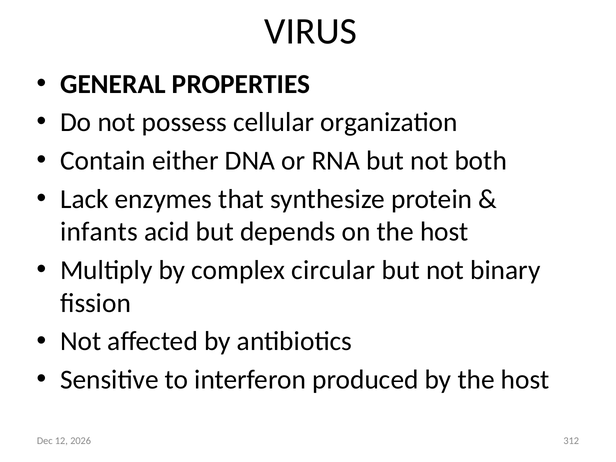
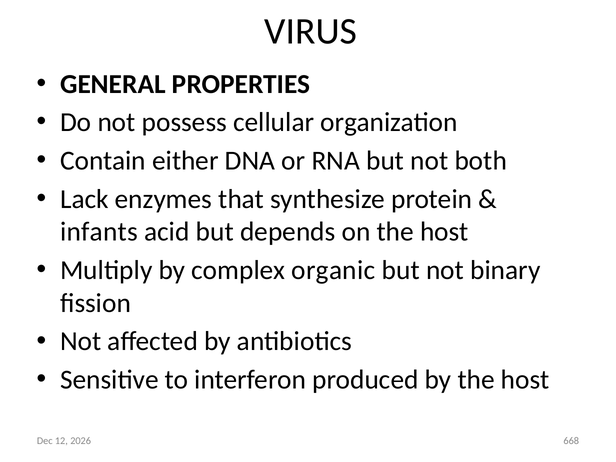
circular: circular -> organic (333, 270)
312: 312 -> 668 (571, 441)
